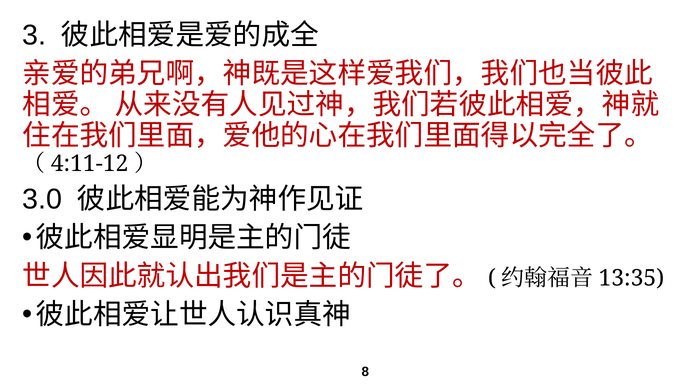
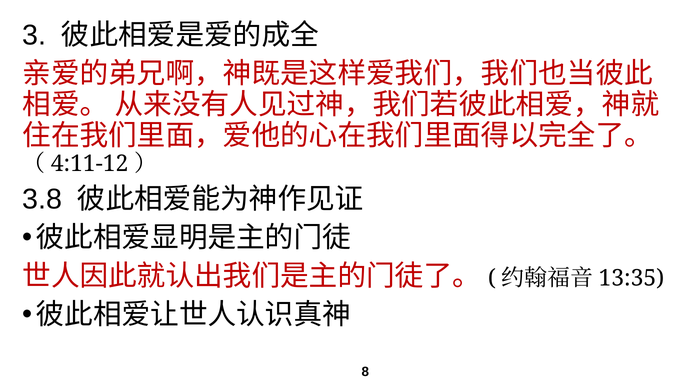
3.0: 3.0 -> 3.8 (42, 199)
